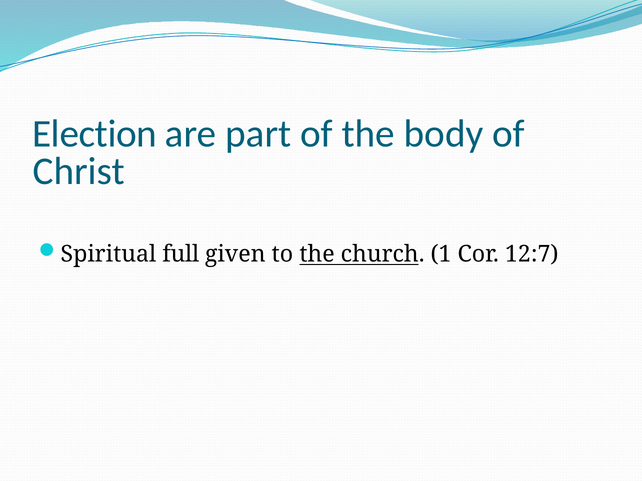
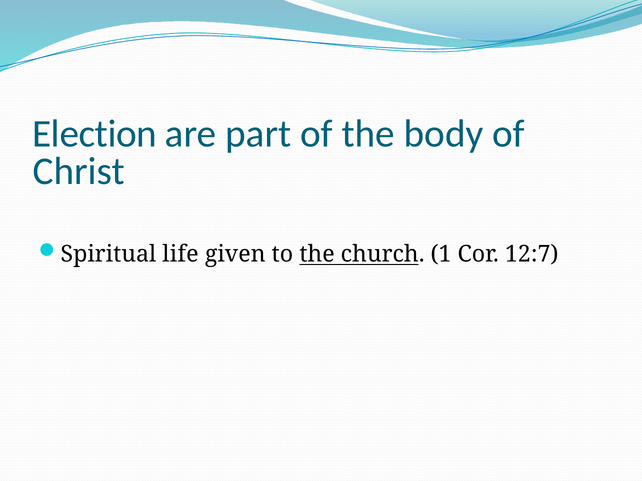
full: full -> life (180, 254)
